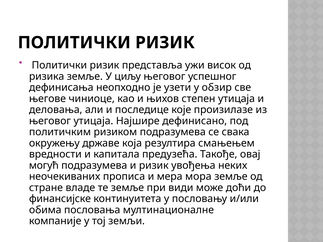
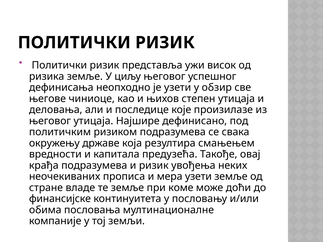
могућ: могућ -> крађа (44, 166)
мера мора: мора -> узети (198, 177)
види: види -> коме (181, 188)
